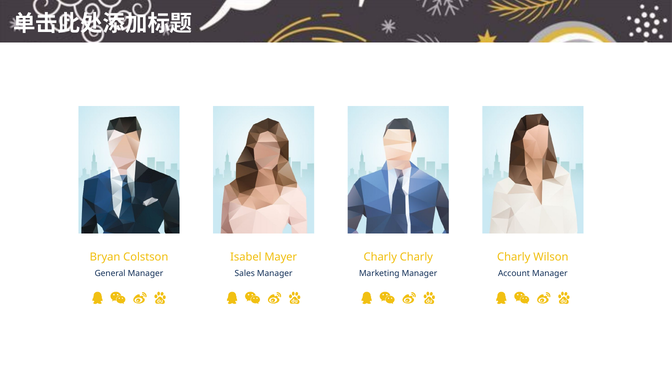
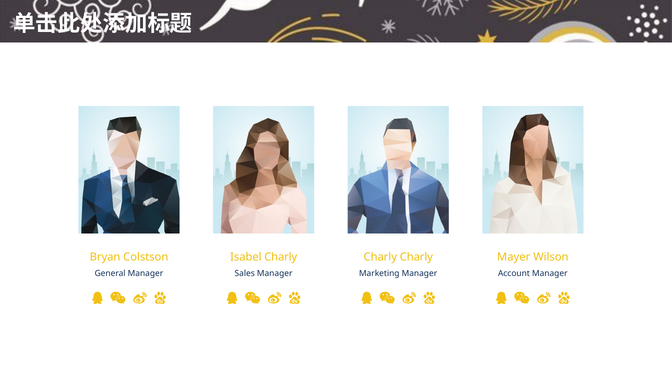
Isabel Mayer: Mayer -> Charly (281, 257)
Charly: Charly -> Mayer (514, 257)
